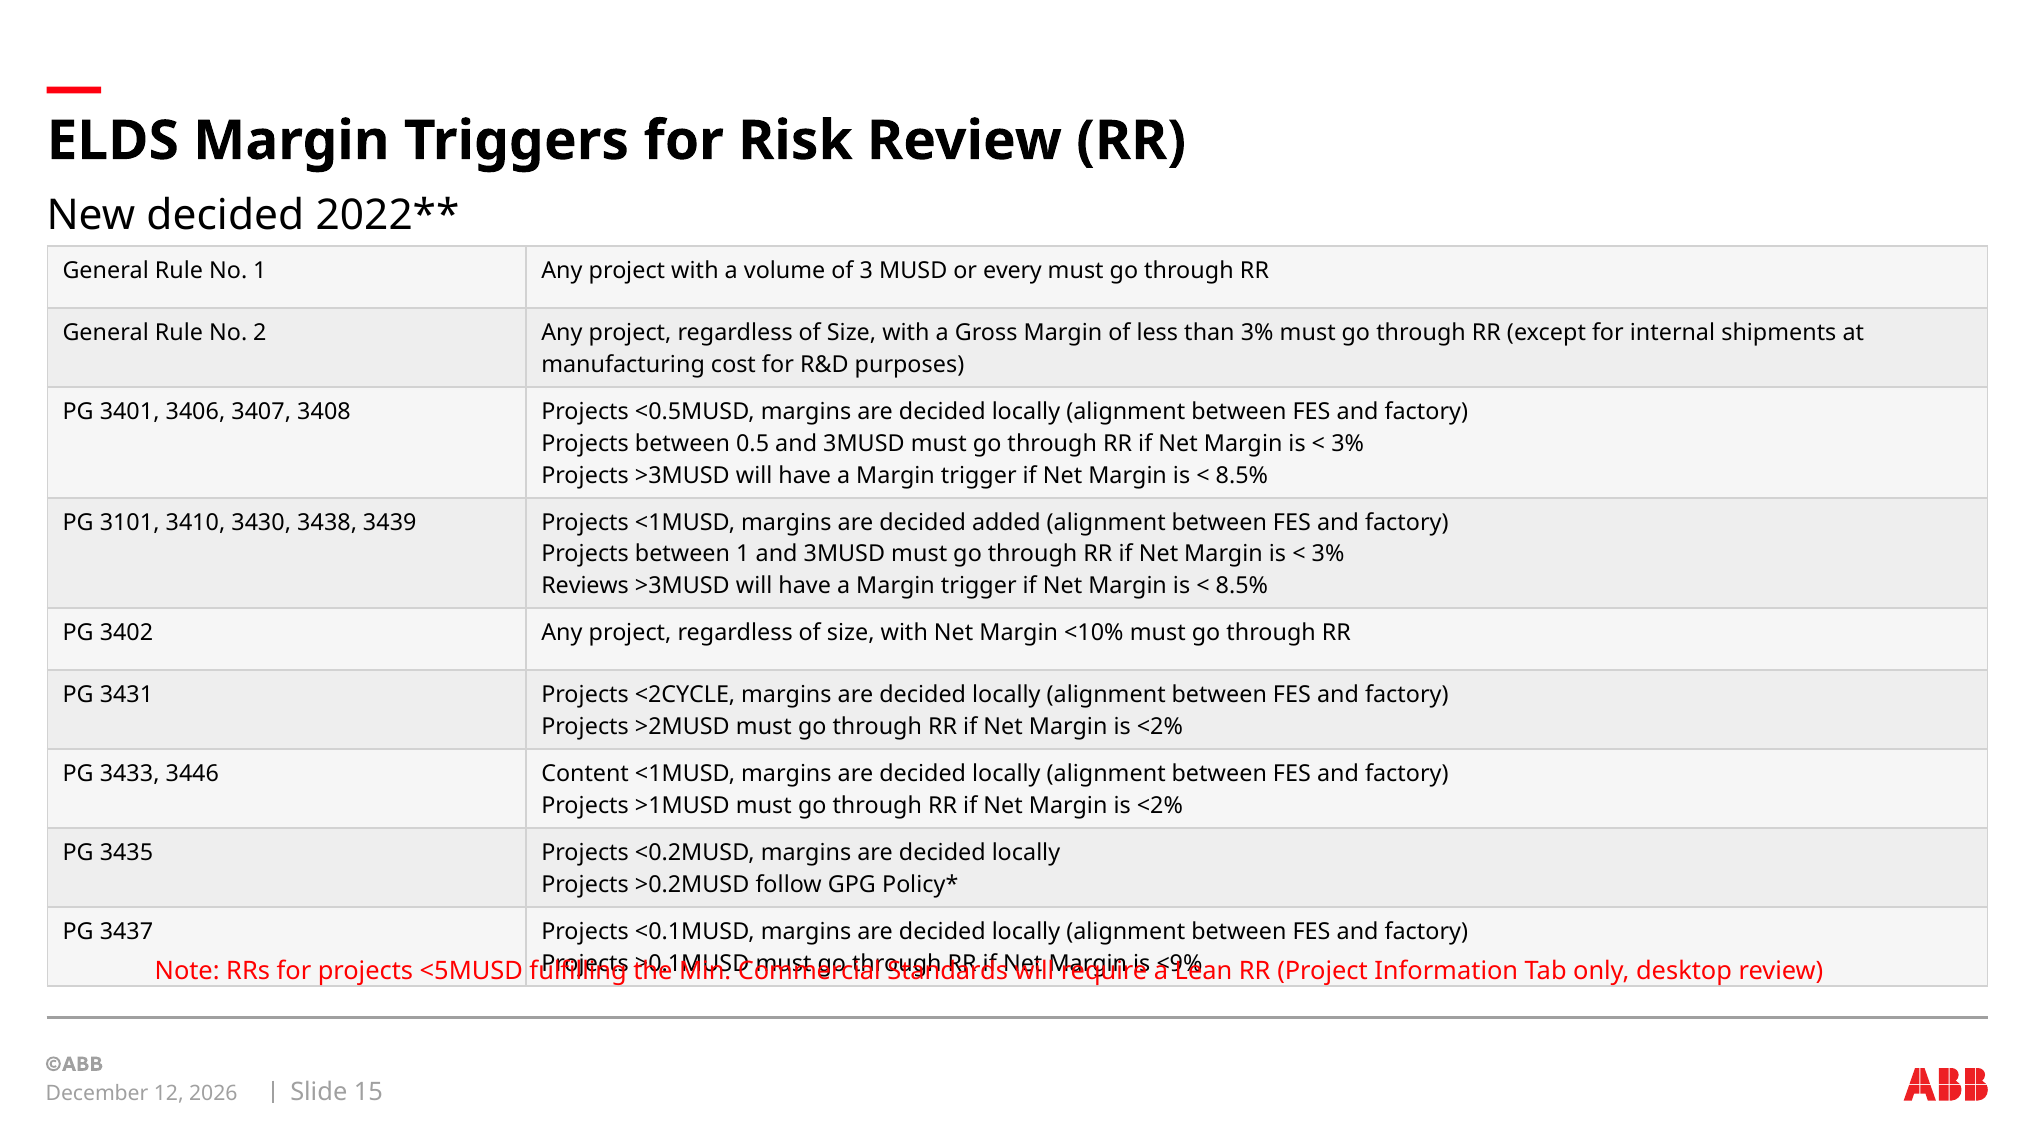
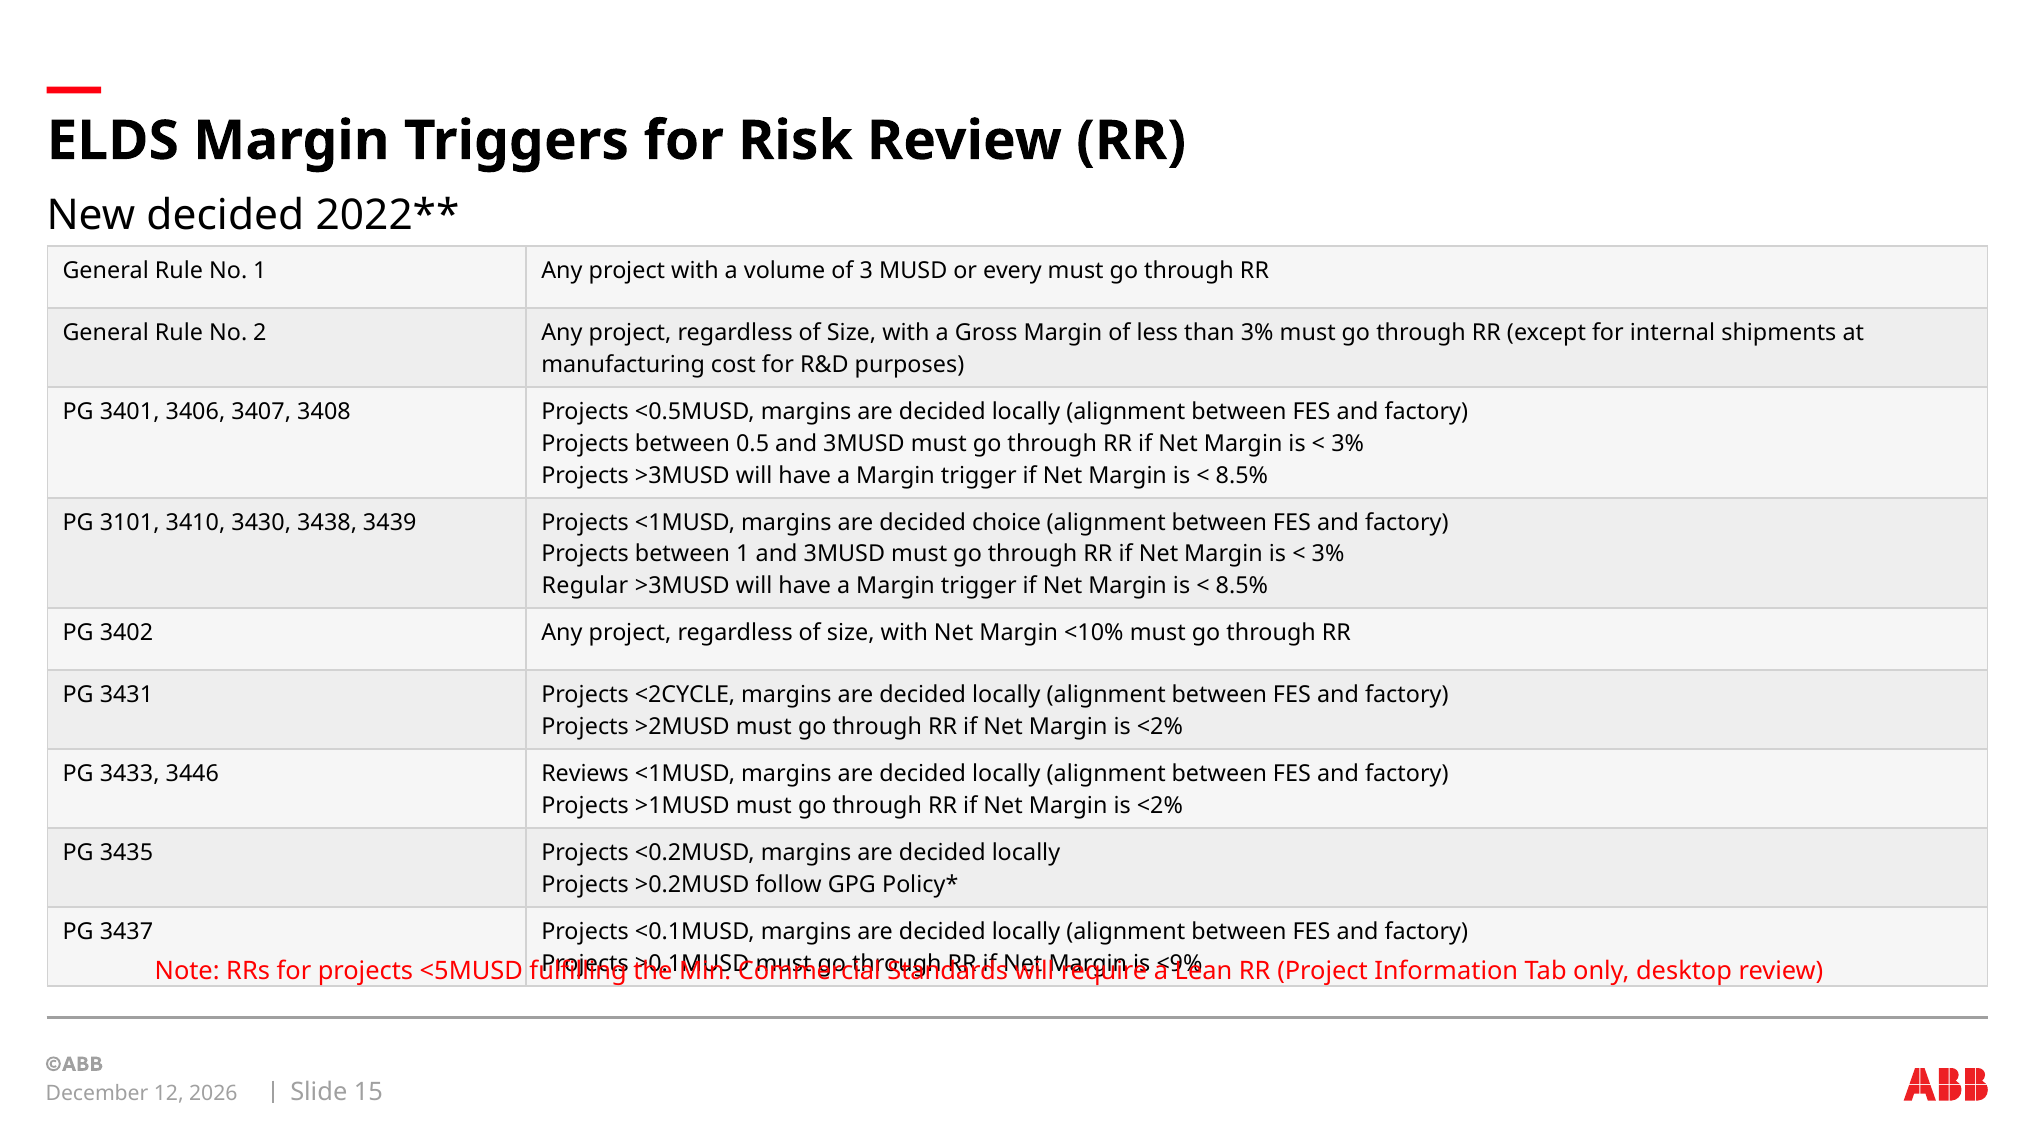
added: added -> choice (1006, 522)
Reviews: Reviews -> Regular (585, 586)
Content: Content -> Reviews (585, 774)
